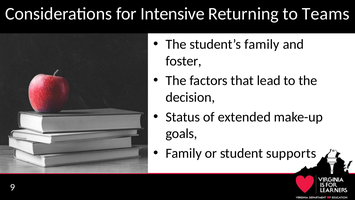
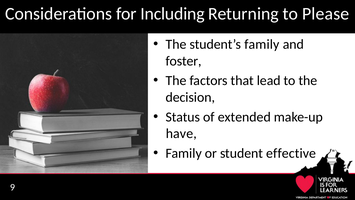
Intensive: Intensive -> Including (172, 14)
Teams: Teams -> Please (326, 14)
goals: goals -> have (181, 133)
supports: supports -> effective (291, 153)
